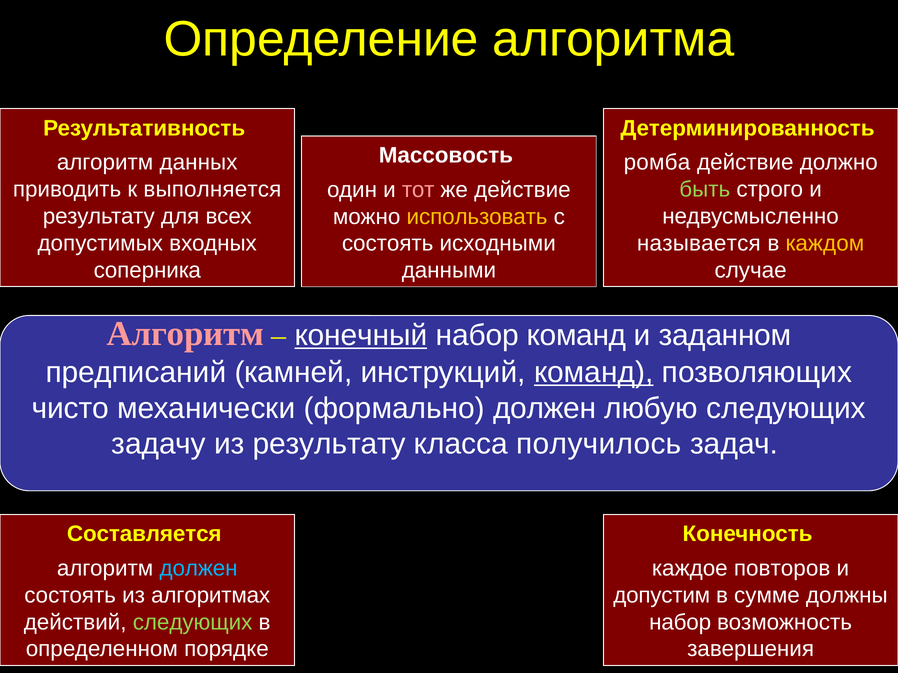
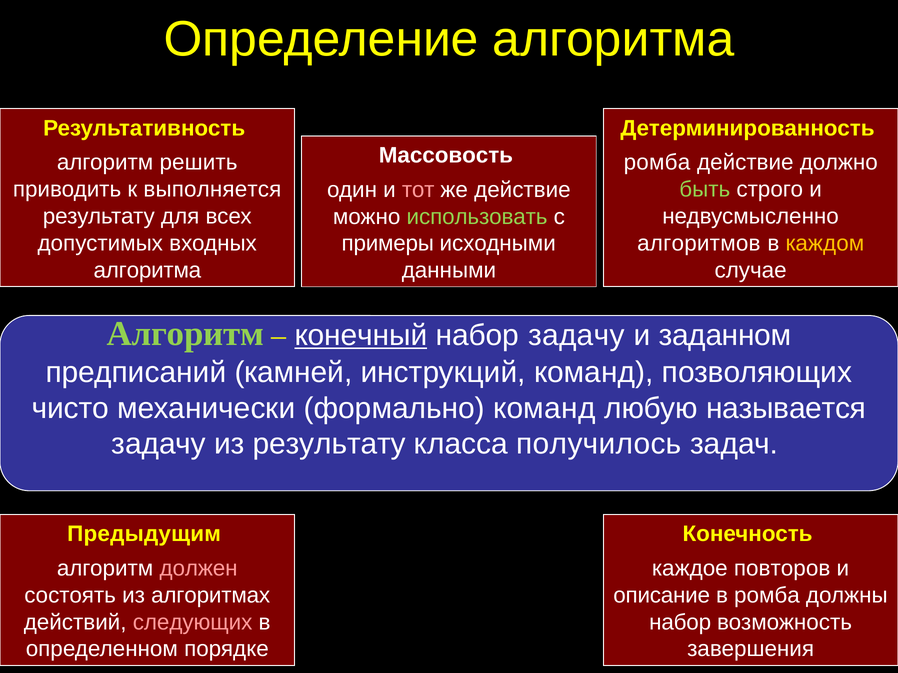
данных: данных -> решить (198, 163)
использовать colour: yellow -> light green (477, 217)
называется: называется -> алгоритмов (699, 243)
состоять: состоять -> примеры (388, 244)
соперника: соперника -> алгоритма (147, 270)
Алгоритм colour: pink -> light green (185, 334)
набор команд: команд -> задачу (576, 336)
команд underline: present -> none (594, 373)
формально должен: должен -> команд (544, 409)
любую следующих: следующих -> называется (786, 409)
Составляется: Составляется -> Предыдущим (144, 534)
должен colour: light blue -> pink (199, 569)
допустим: допустим -> описание (662, 596)
в сумме: сумме -> ромба (767, 596)
следующих colour: light green -> pink (193, 623)
